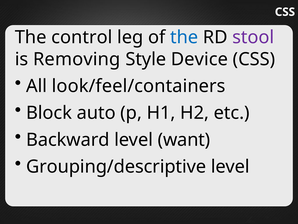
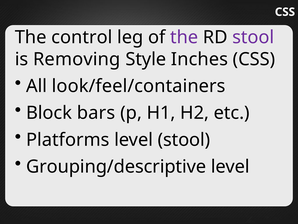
the colour: blue -> purple (184, 37)
Device: Device -> Inches (199, 59)
auto: auto -> bars (96, 113)
Backward: Backward -> Platforms (68, 140)
level want: want -> stool (184, 140)
